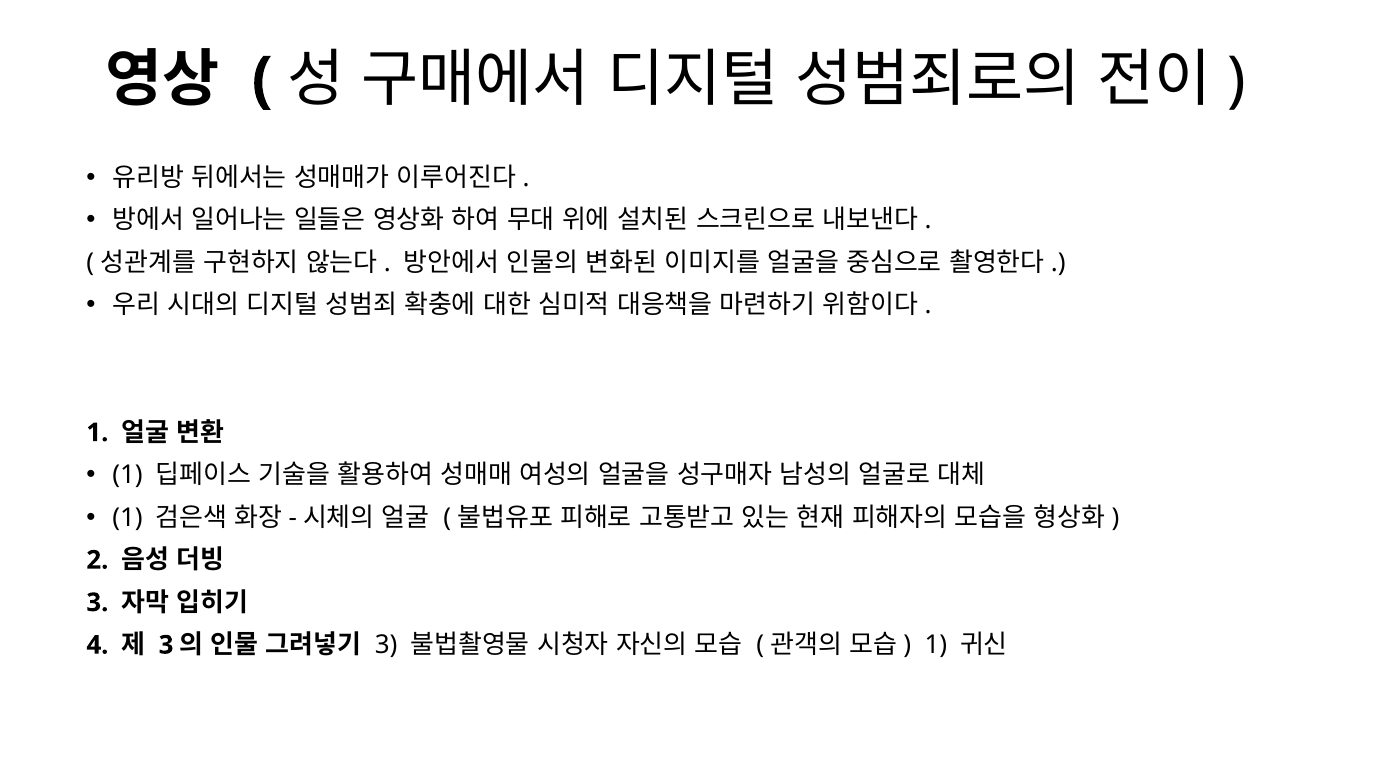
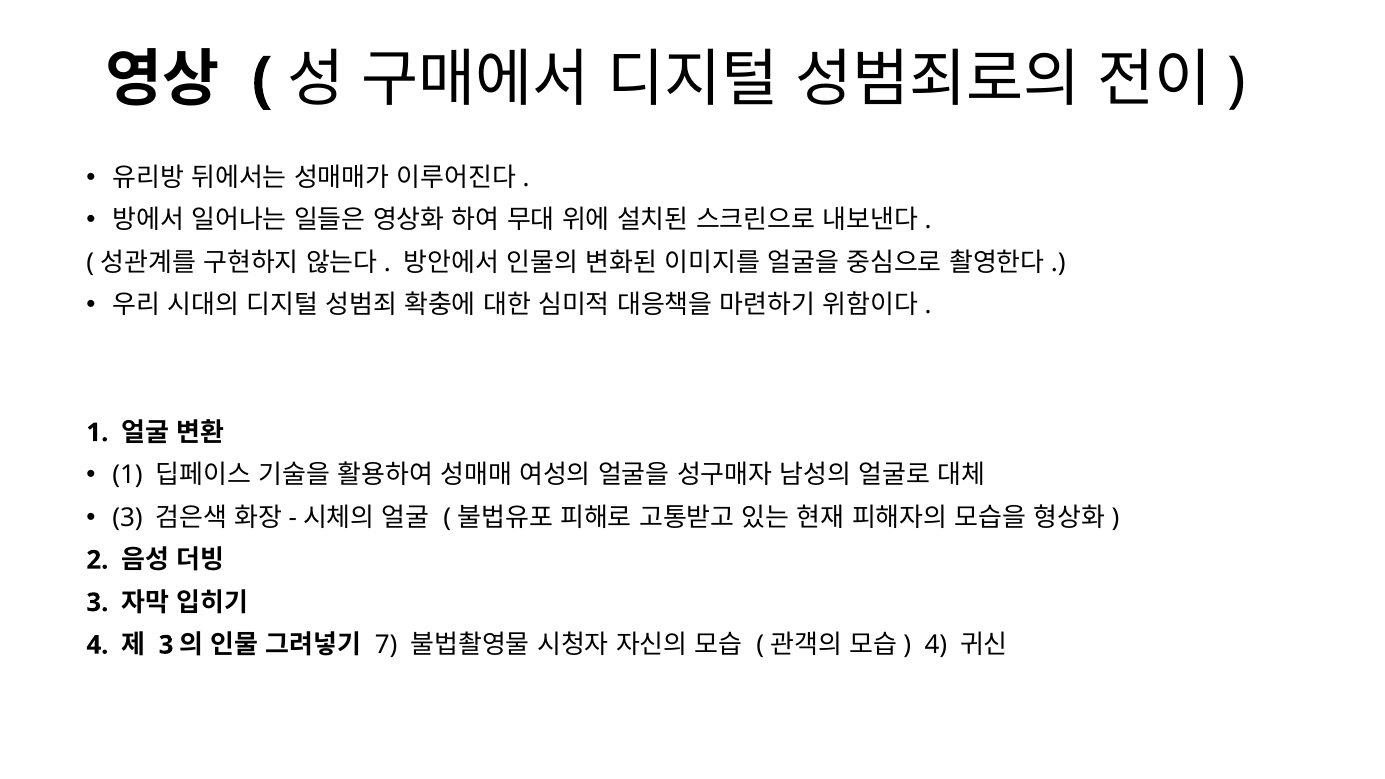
1: 1 -> 3 (127, 518)
3: 3 -> 7 (386, 645)
1: 1 -> 4 (936, 645)
